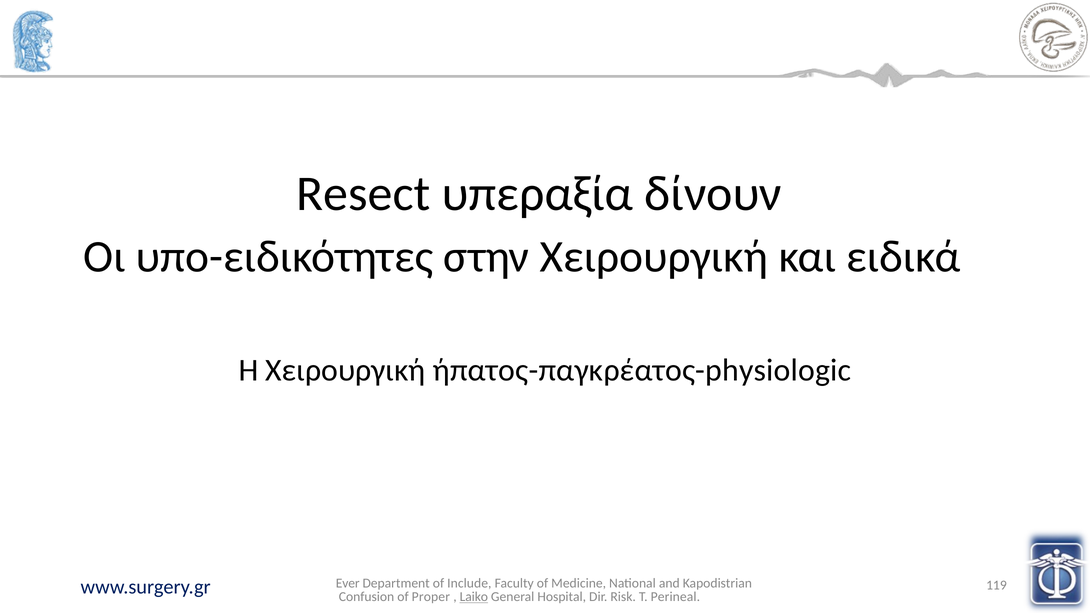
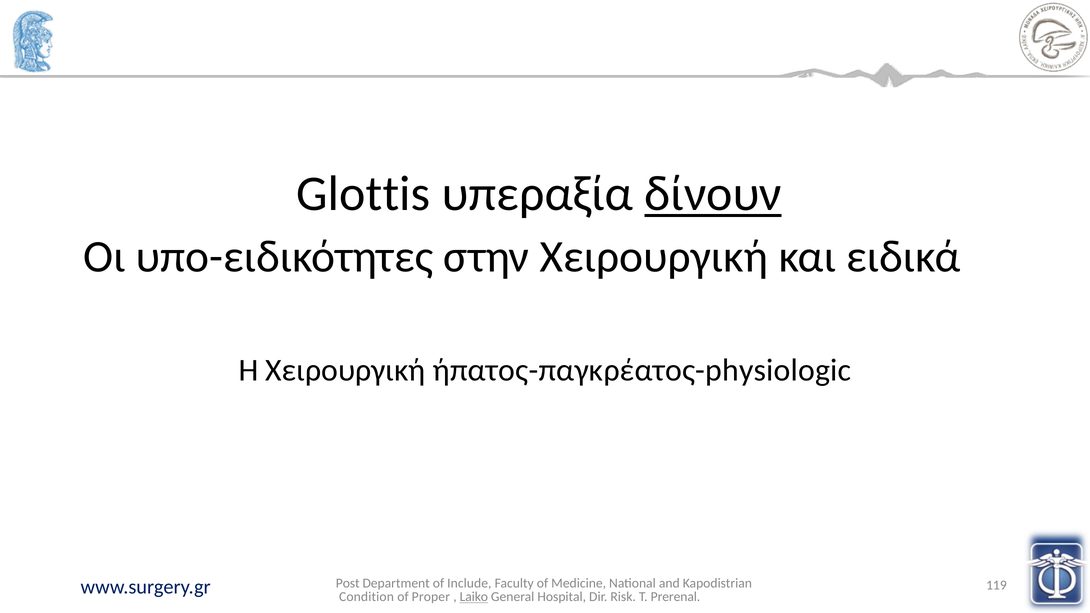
Resect: Resect -> Glottis (363, 194)
δίνουν underline: none -> present (713, 194)
Ever: Ever -> Post (348, 583)
Confusion: Confusion -> Condition (366, 597)
Perineal: Perineal -> Prerenal (675, 597)
